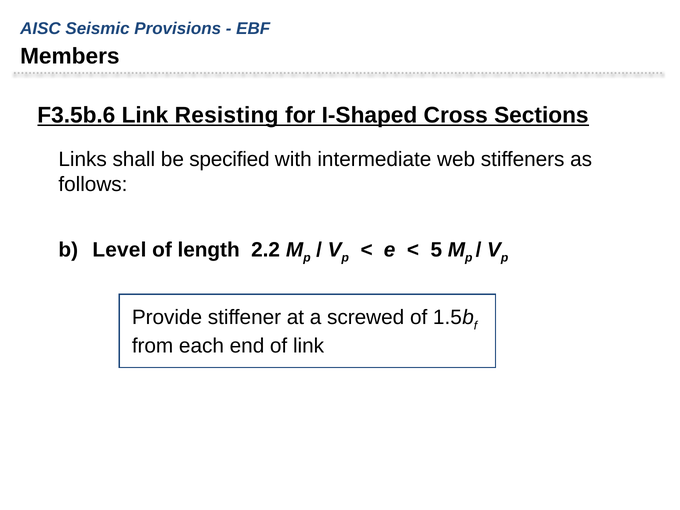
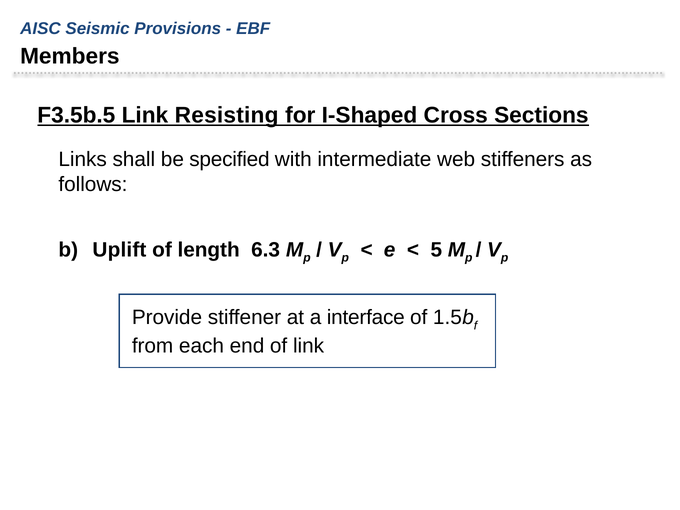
F3.5b.6: F3.5b.6 -> F3.5b.5 (76, 115)
Level: Level -> Uplift (119, 250)
2.2: 2.2 -> 6.3 (266, 250)
screwed: screwed -> interface (366, 317)
